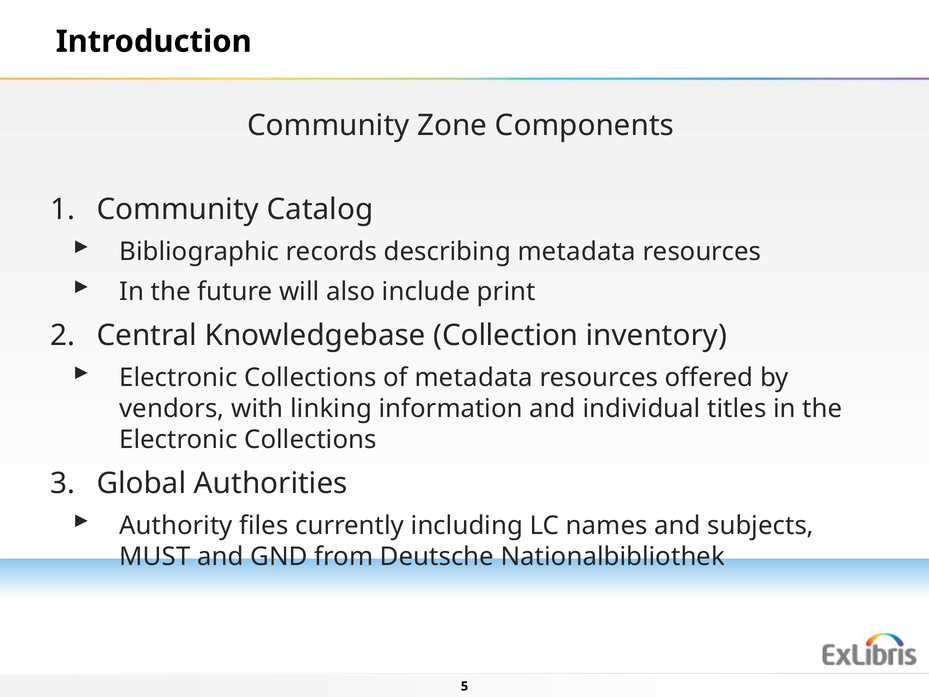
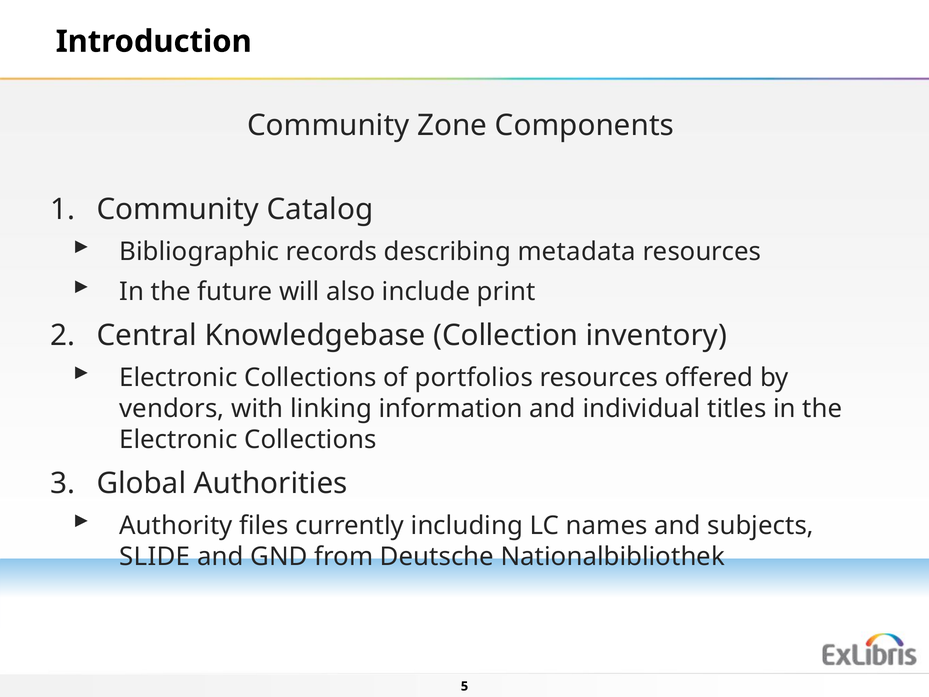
of metadata: metadata -> portfolios (474, 377)
MUST: MUST -> SLIDE (155, 556)
